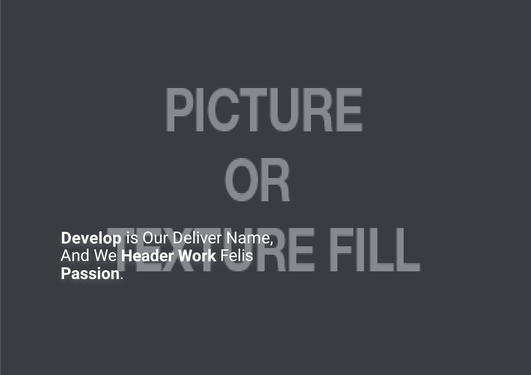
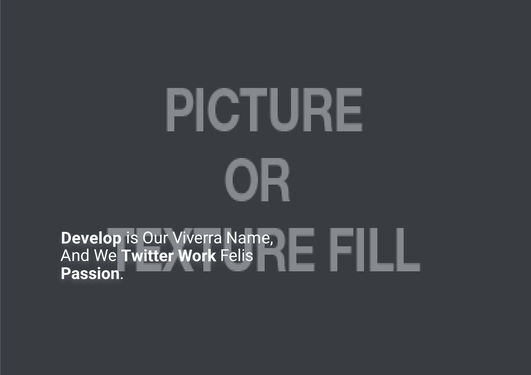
Deliver: Deliver -> Viverra (197, 238)
Header: Header -> Twitter (147, 256)
